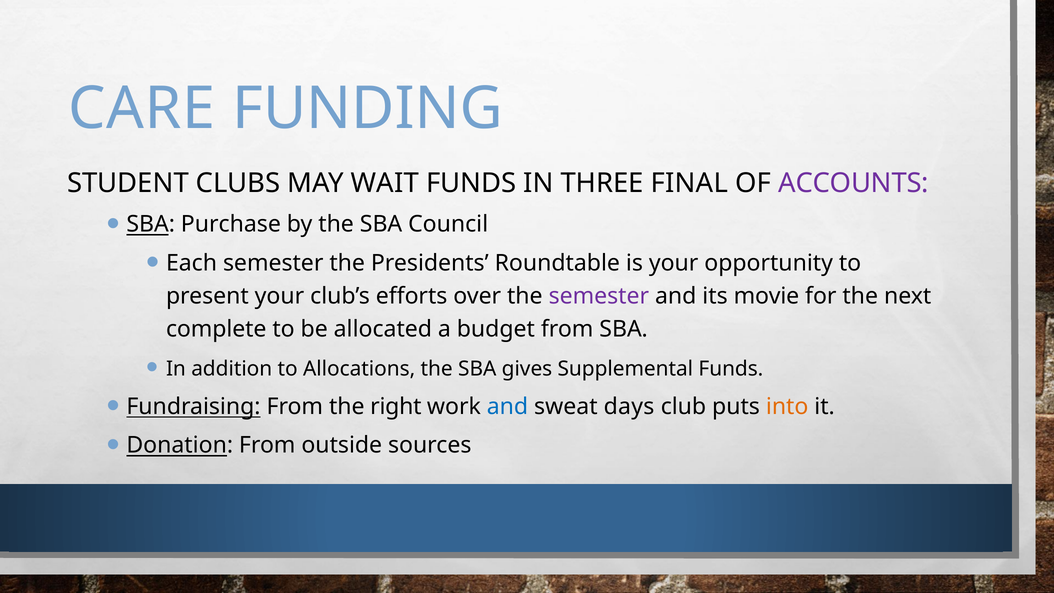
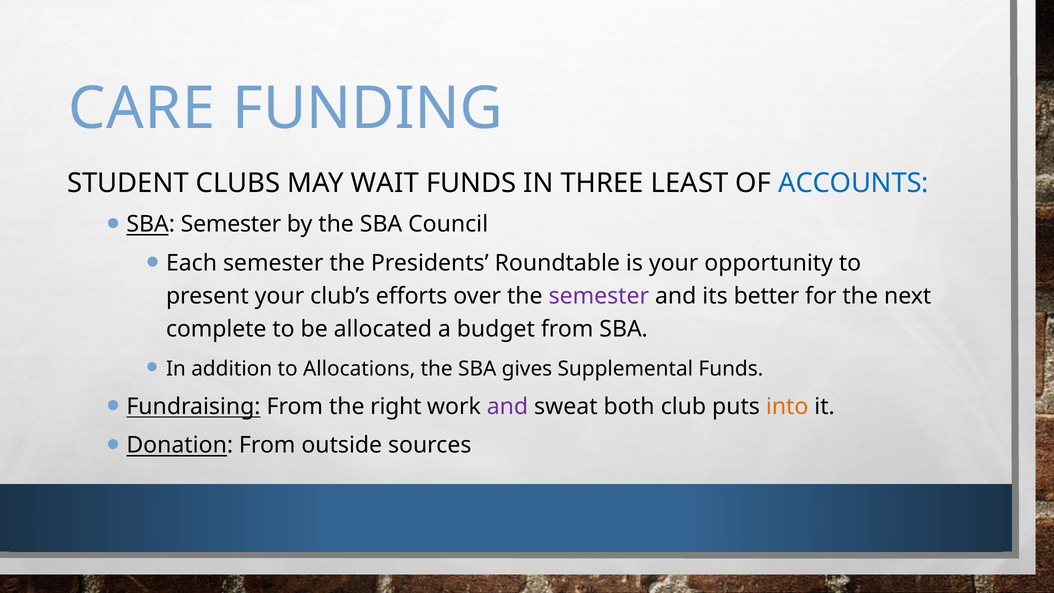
FINAL: FINAL -> LEAST (690, 183)
ACCOUNTS colour: purple -> blue (854, 183)
SBA Purchase: Purchase -> Semester (231, 224)
movie: movie -> better (766, 296)
and colour: blue -> purple (507, 407)
days: days -> both (629, 407)
